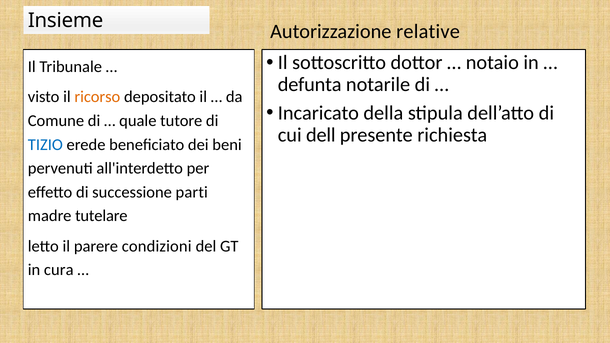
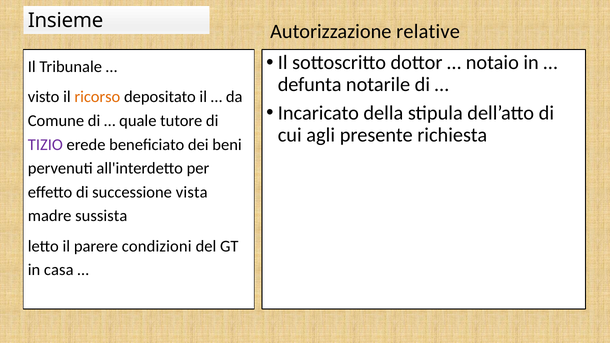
dell: dell -> agli (321, 135)
TIZIO colour: blue -> purple (45, 145)
parti: parti -> vista (192, 192)
tutelare: tutelare -> sussista (101, 216)
cura: cura -> casa (59, 270)
